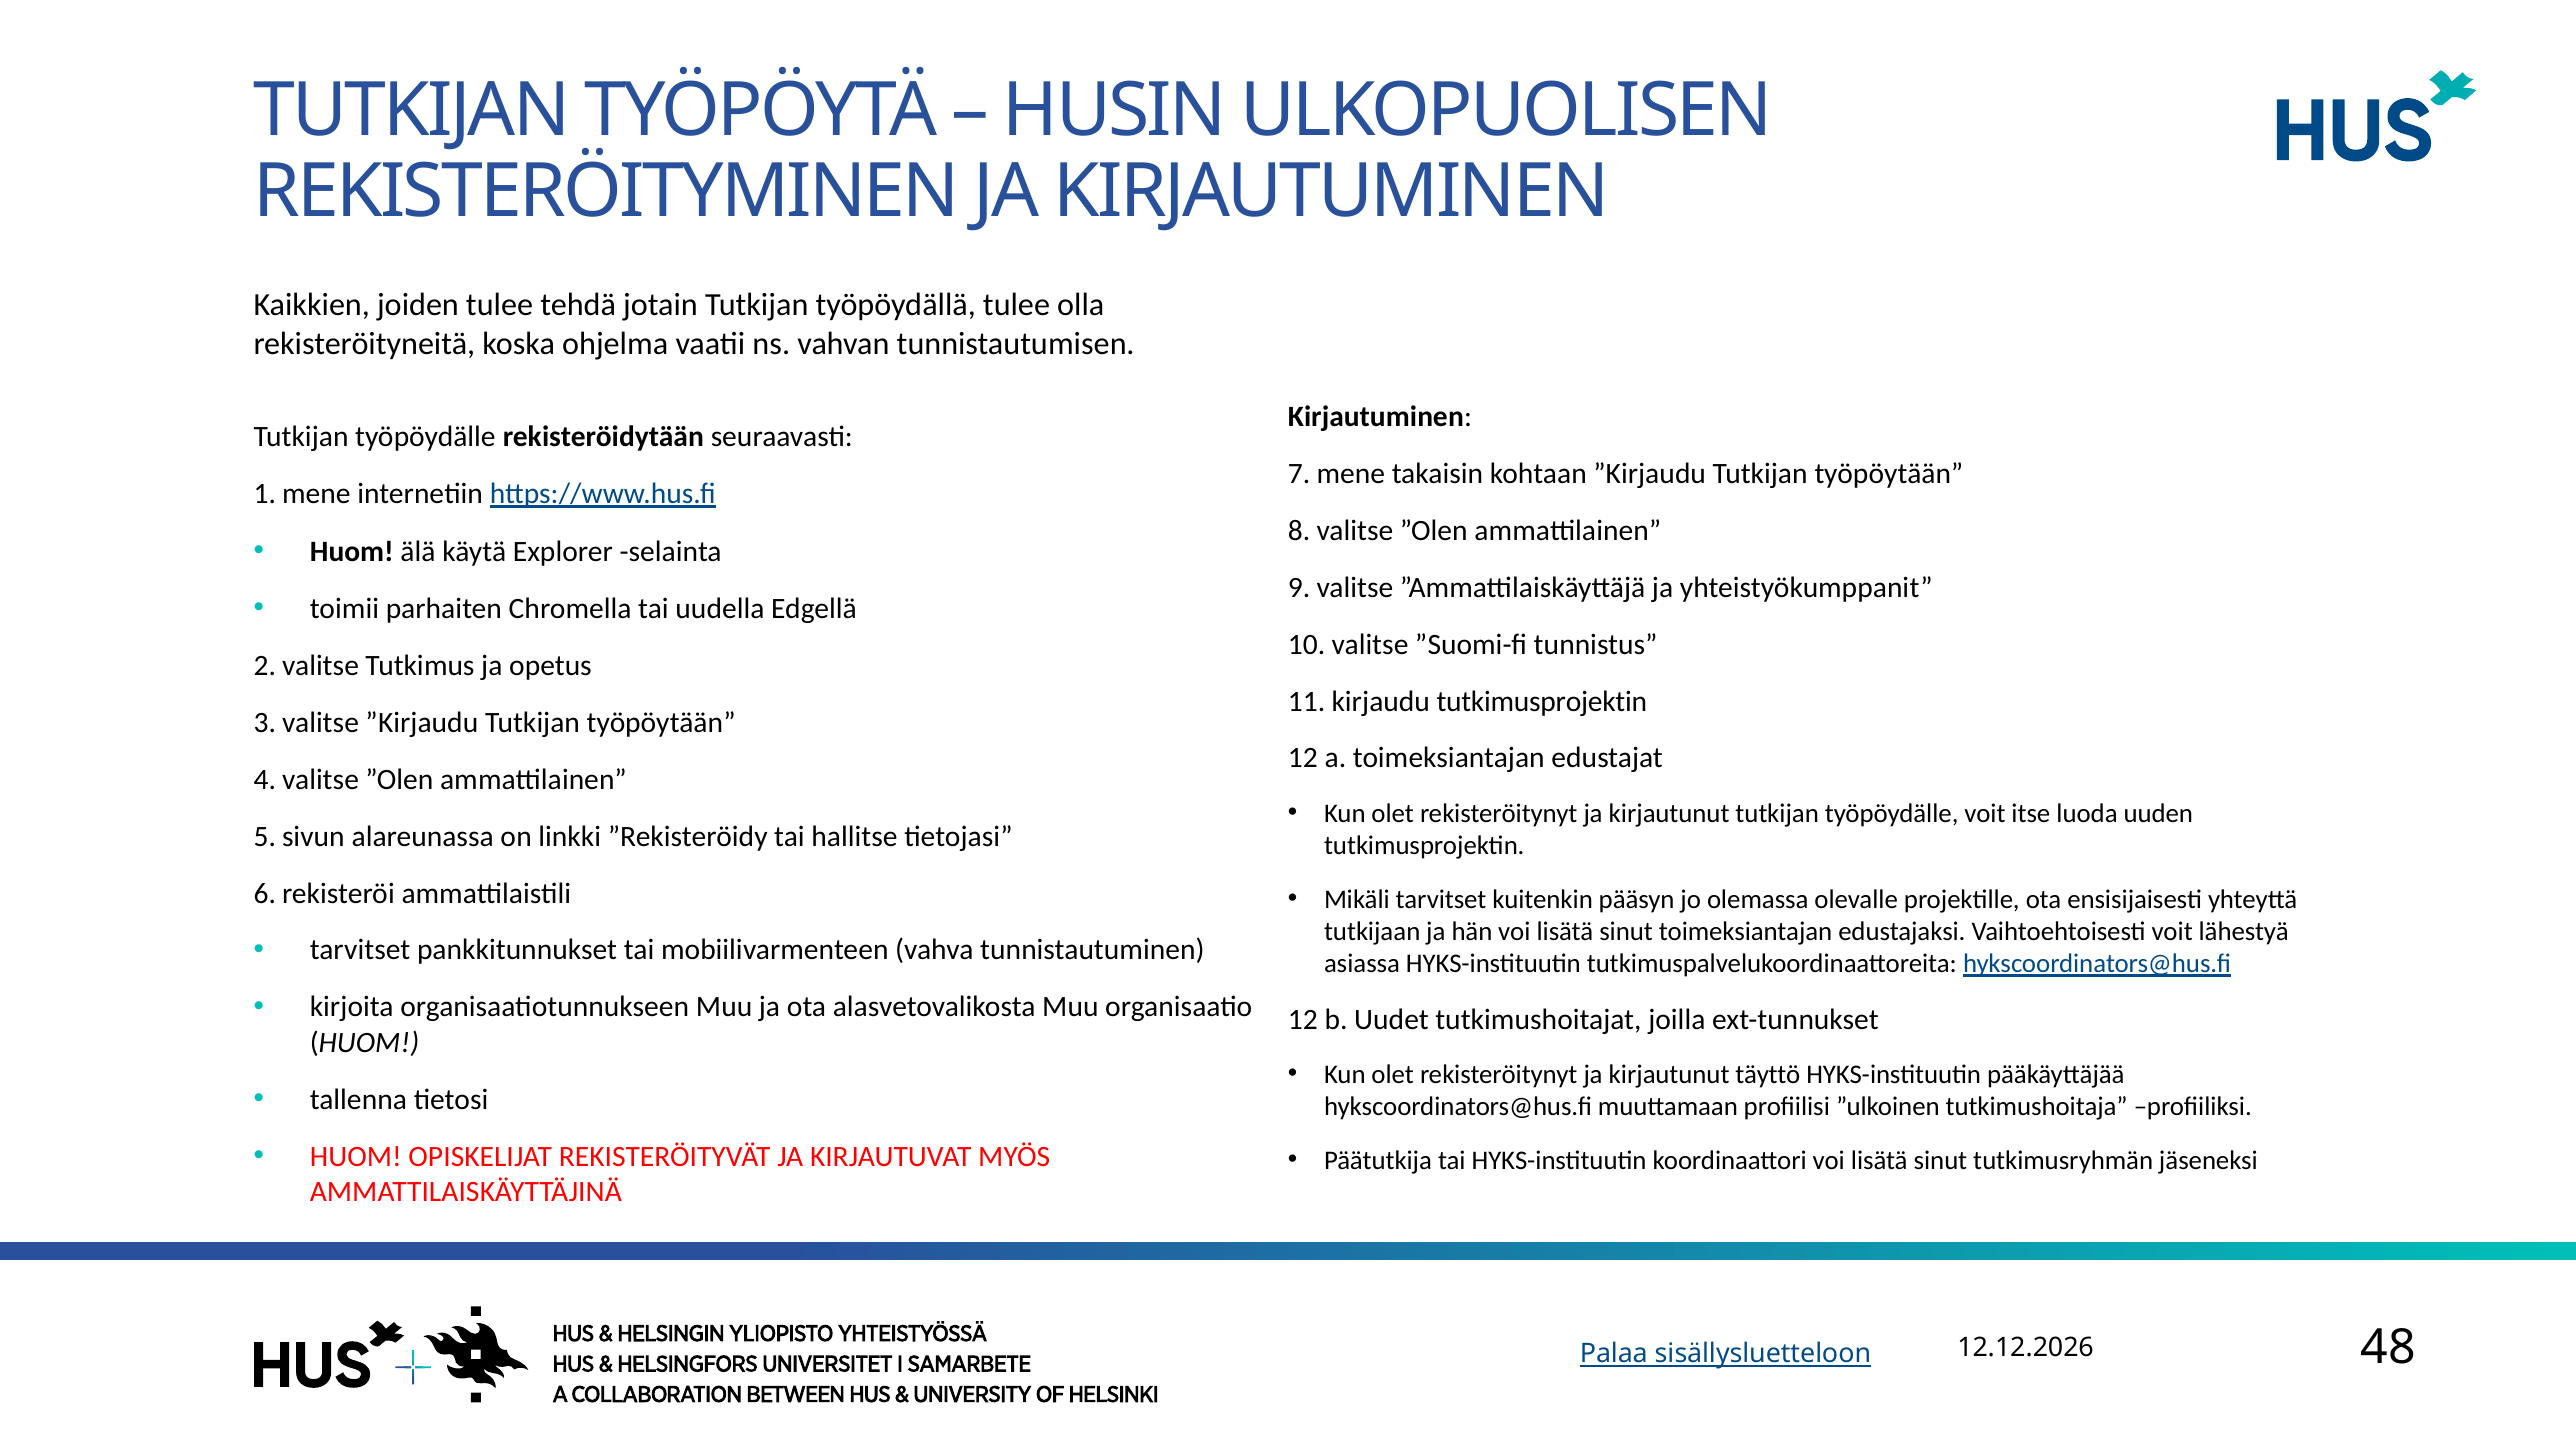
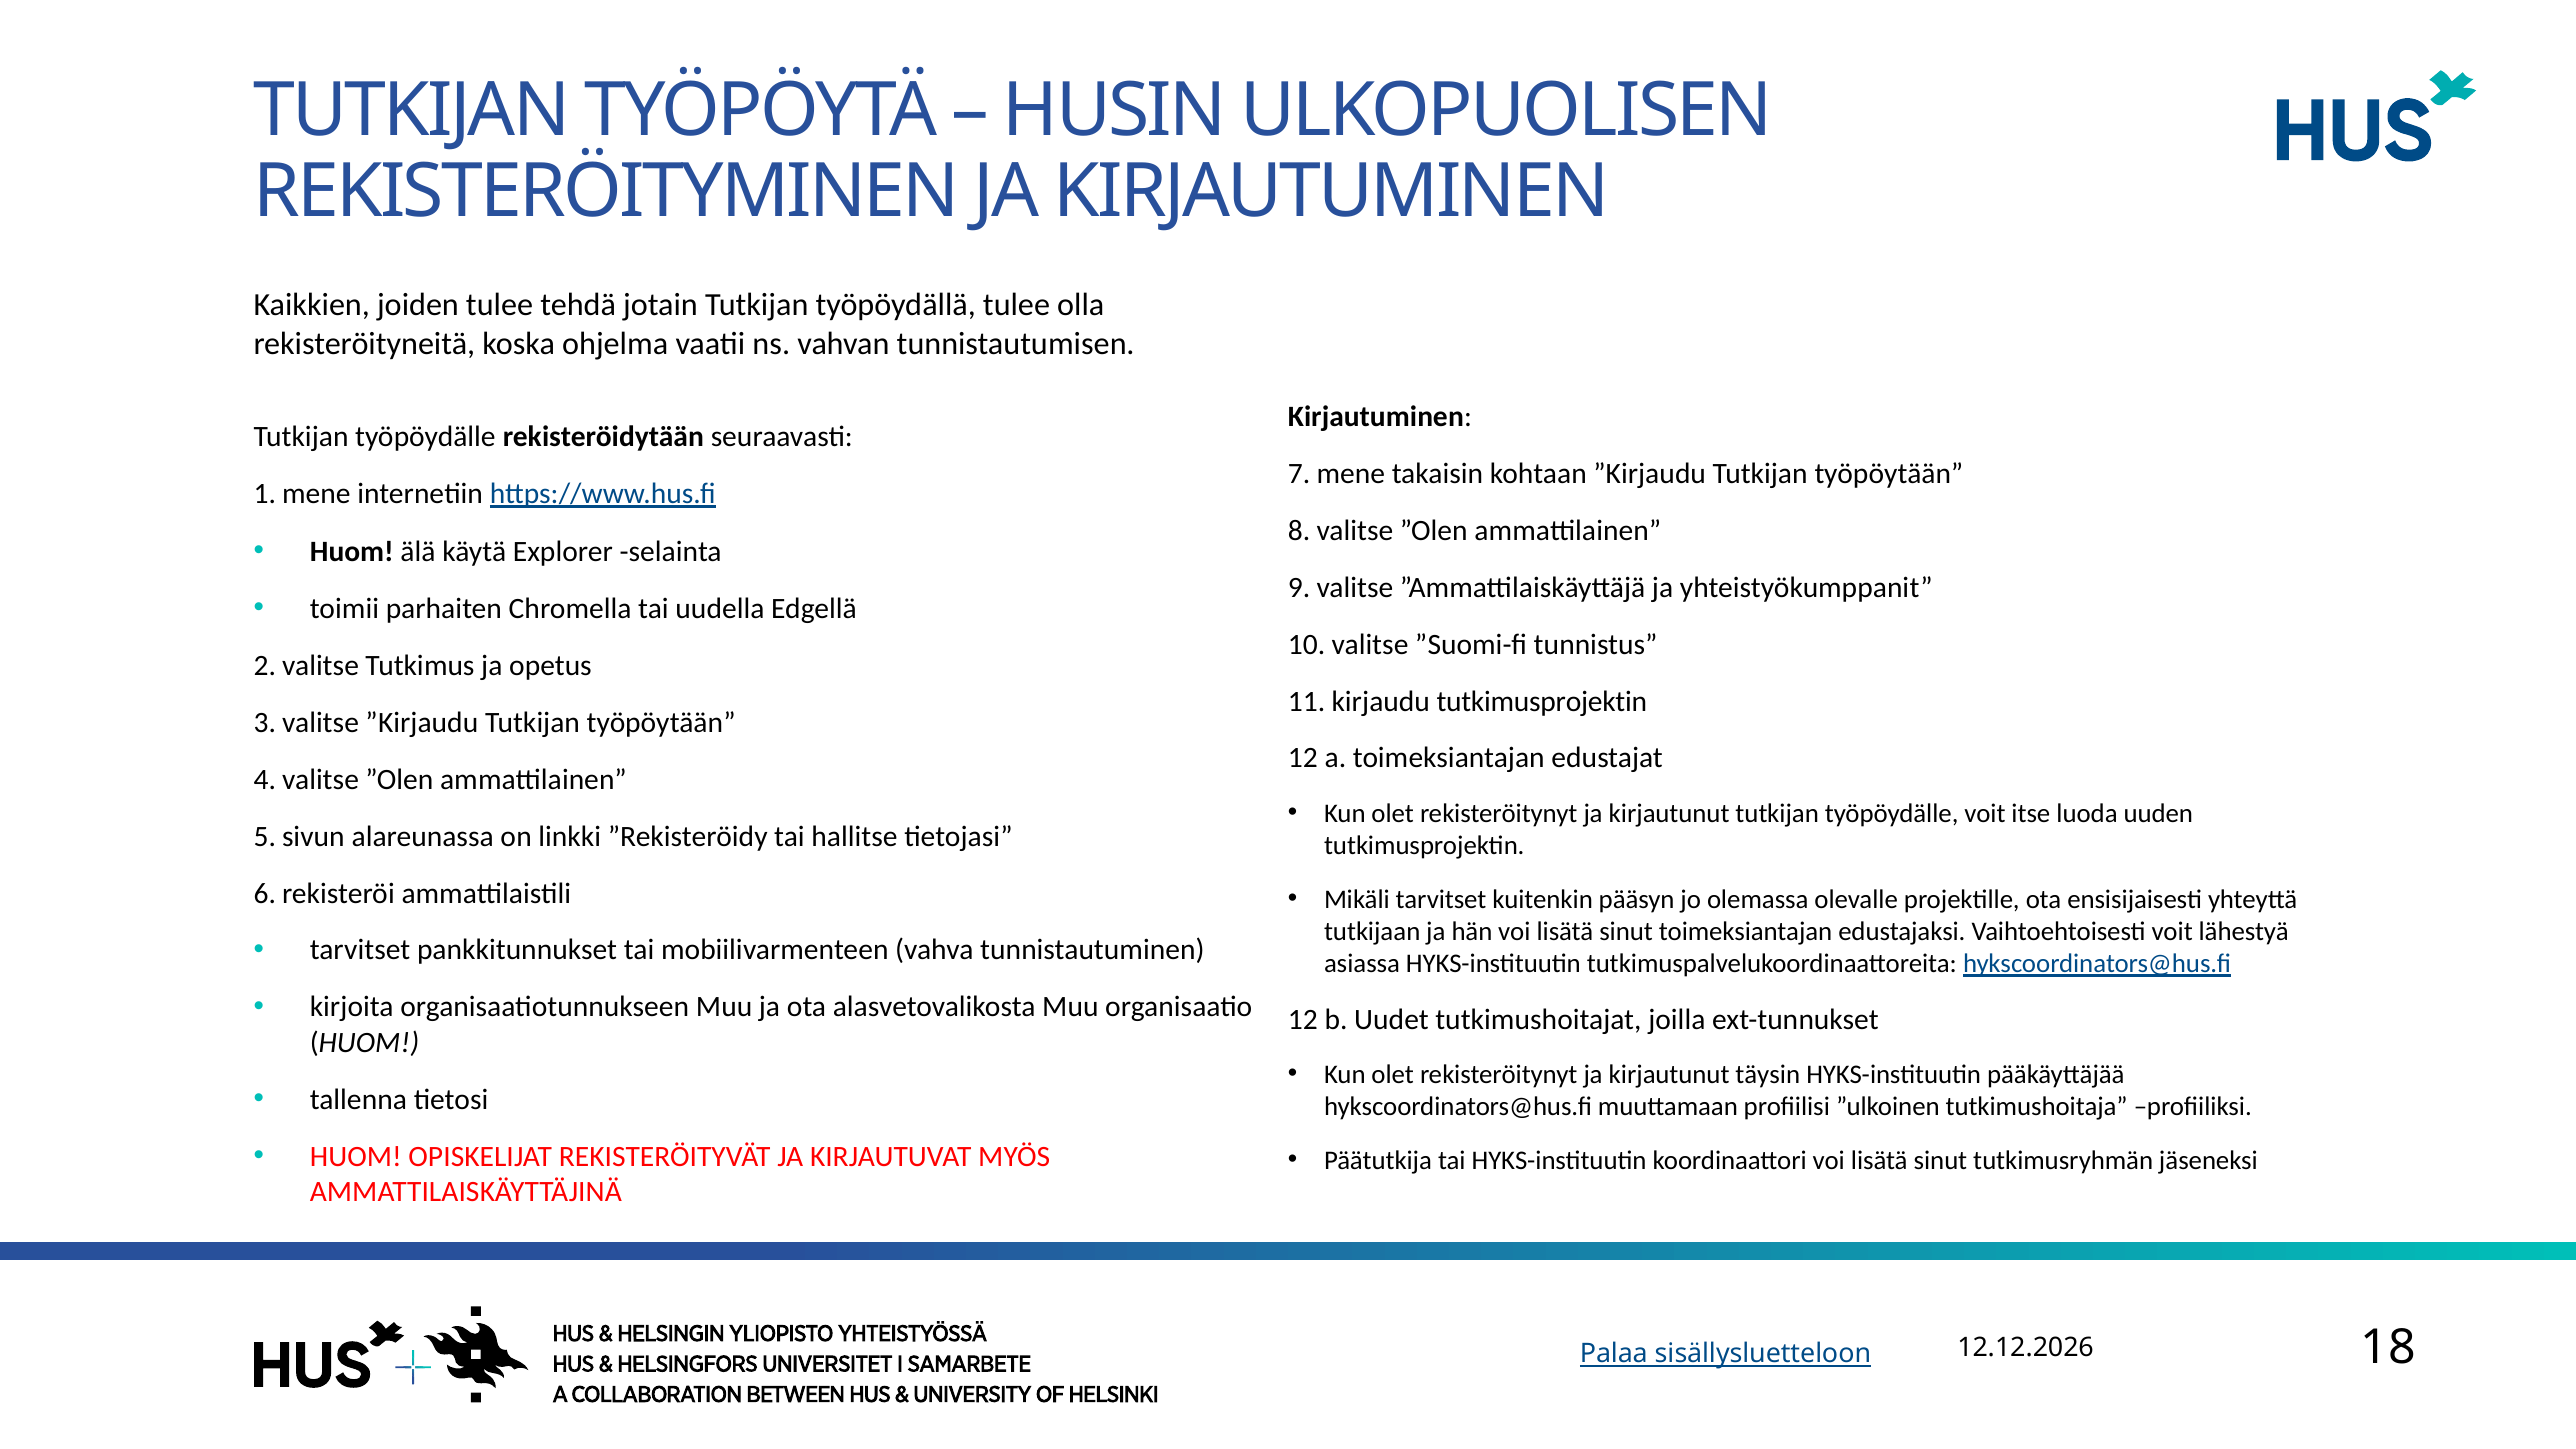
täyttö: täyttö -> täysin (1768, 1075)
48: 48 -> 18 (2388, 1348)
